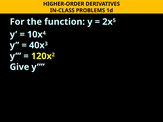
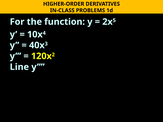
Give: Give -> Line (19, 67)
